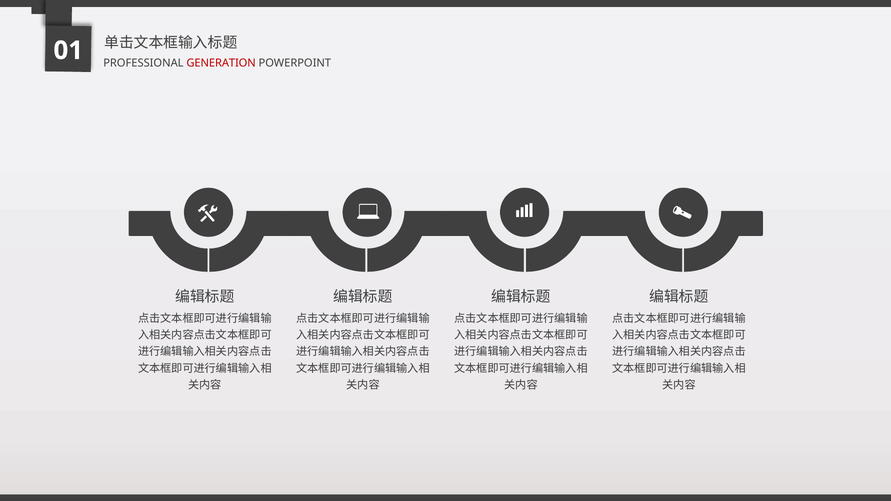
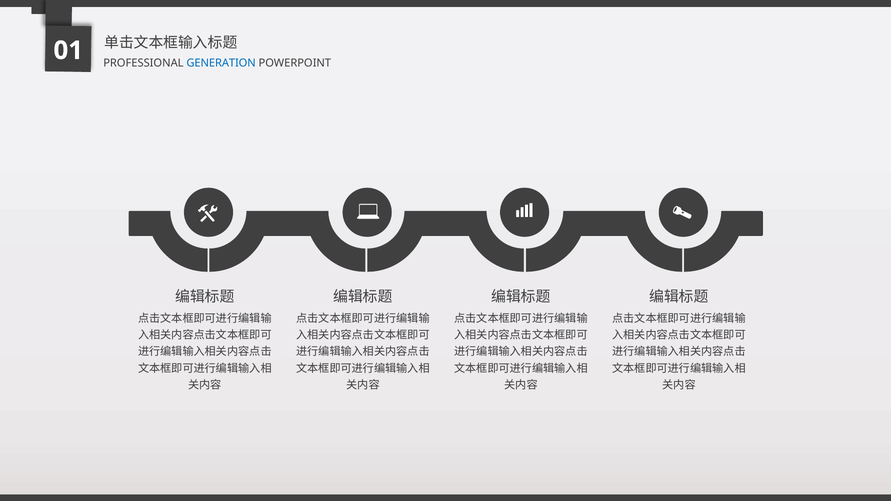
GENERATION colour: red -> blue (221, 63)
